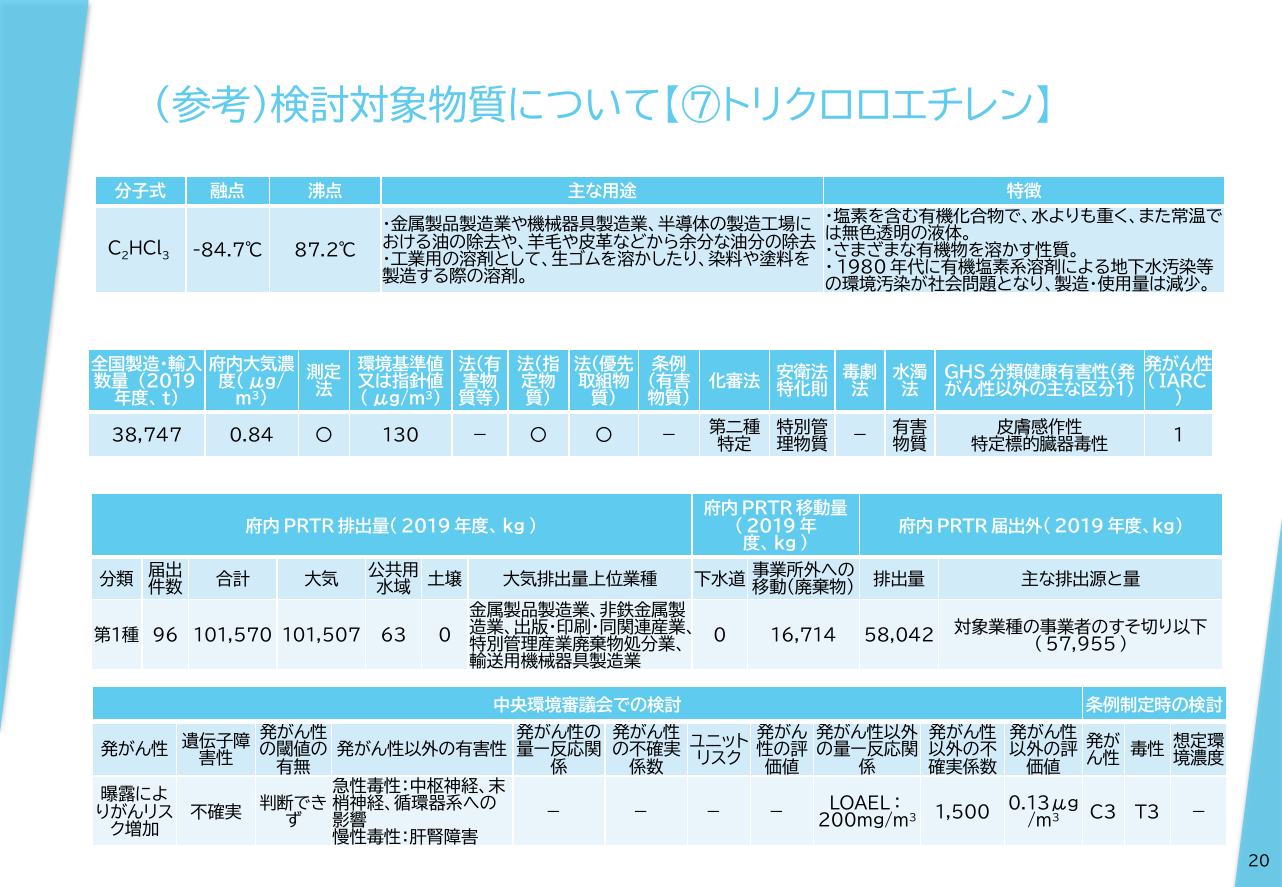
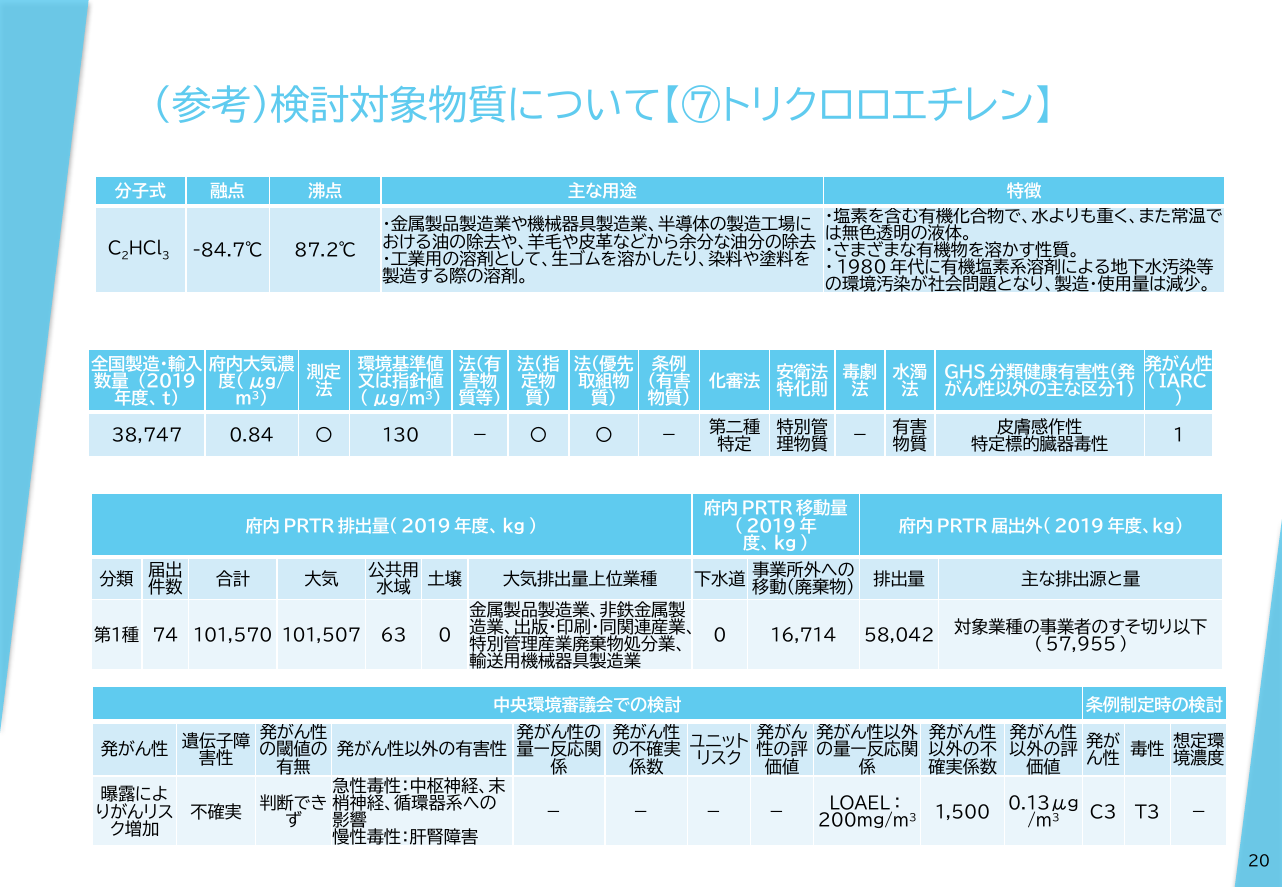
96: 96 -> 74 (165, 637)
